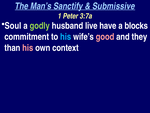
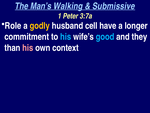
Sanctify: Sanctify -> Walking (68, 6)
Soul: Soul -> Role (13, 26)
godly colour: light green -> yellow (40, 26)
live: live -> cell (91, 26)
blocks: blocks -> longer (136, 26)
good colour: pink -> light blue (105, 37)
